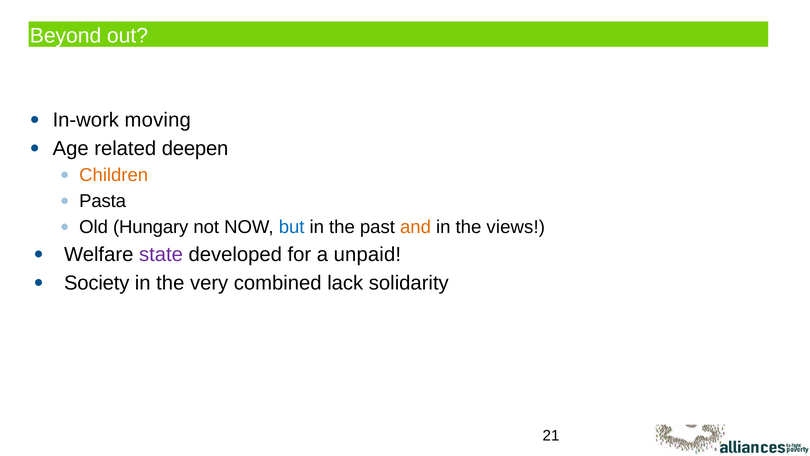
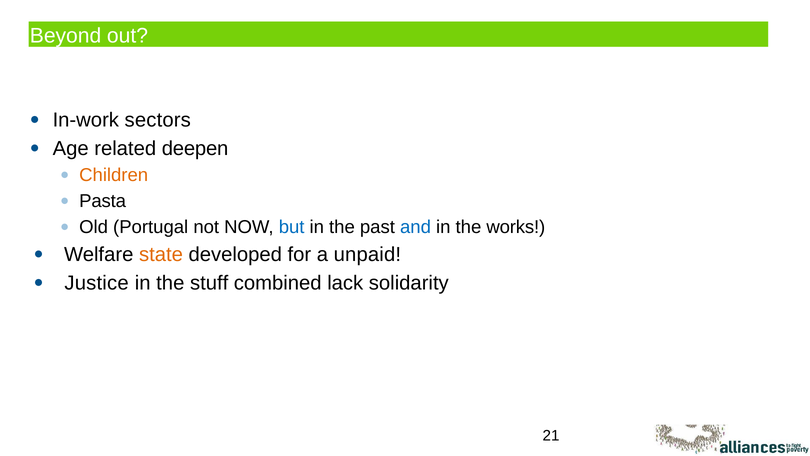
moving: moving -> sectors (158, 120)
Hungary: Hungary -> Portugal (151, 227)
and colour: orange -> blue (416, 227)
views: views -> works (516, 227)
state colour: purple -> orange (161, 254)
Society: Society -> Justice (97, 283)
very: very -> stuff (209, 283)
